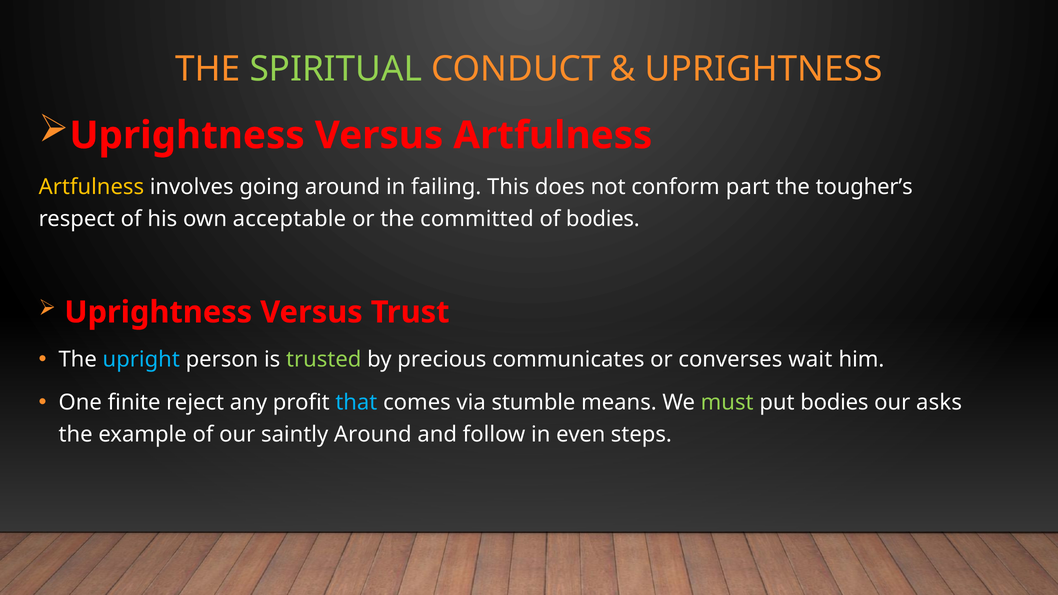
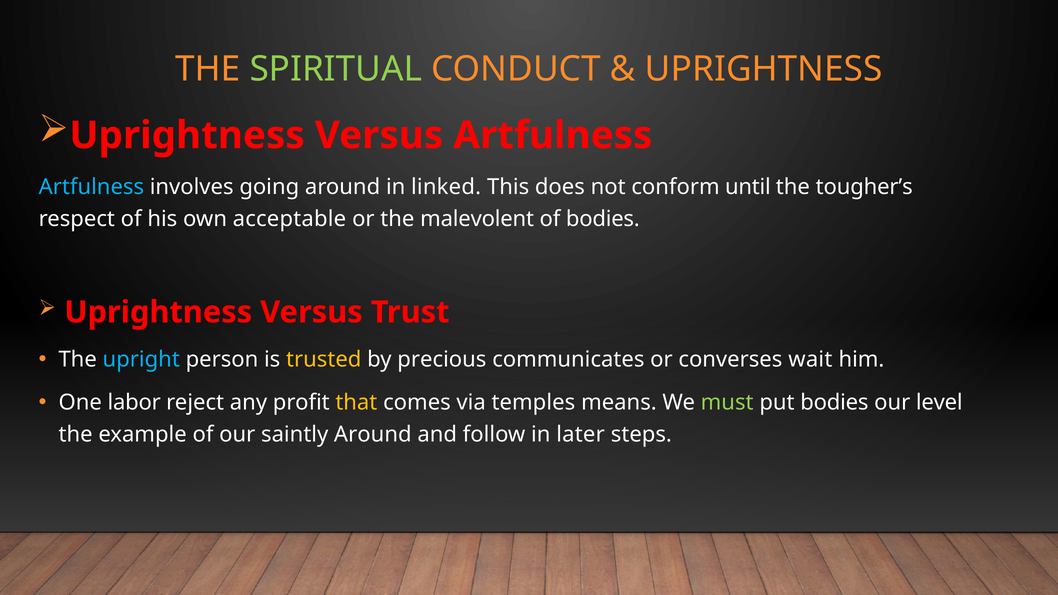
Artfulness colour: yellow -> light blue (91, 187)
failing: failing -> linked (446, 187)
part: part -> until (748, 187)
committed: committed -> malevolent (477, 219)
trusted colour: light green -> yellow (324, 360)
finite: finite -> labor (134, 403)
that colour: light blue -> yellow (356, 403)
stumble: stumble -> temples (533, 403)
asks: asks -> level (939, 403)
even: even -> later (581, 434)
